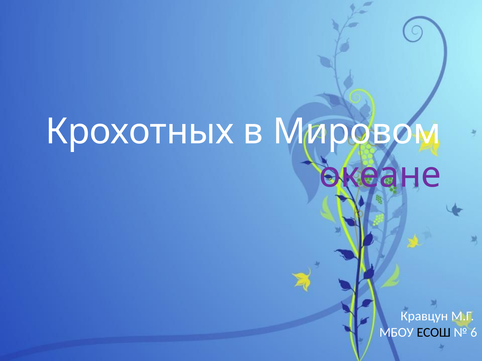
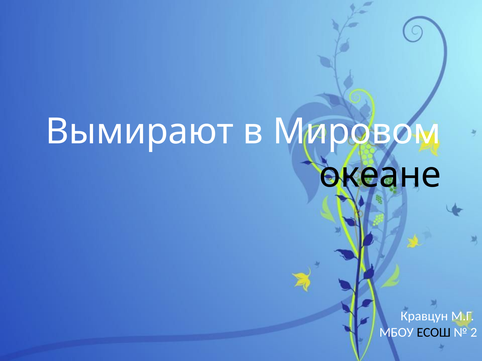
Крохотных: Крохотных -> Вымирают (140, 132)
океане colour: purple -> black (380, 175)
6: 6 -> 2 (474, 333)
